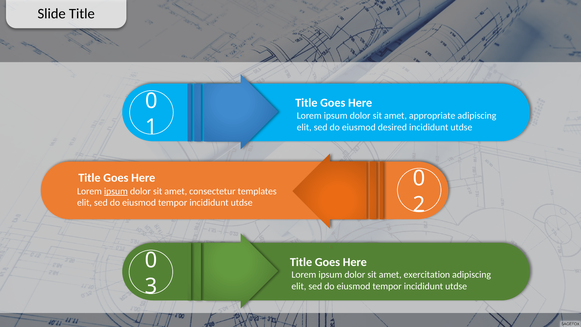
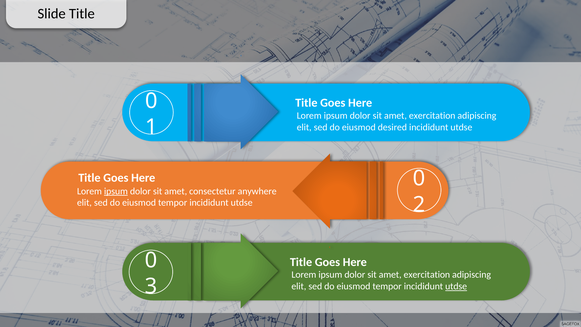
appropriate: appropriate -> exercitation (432, 116)
templates: templates -> anywhere (257, 191)
utdse underline: none -> present (456, 286)
